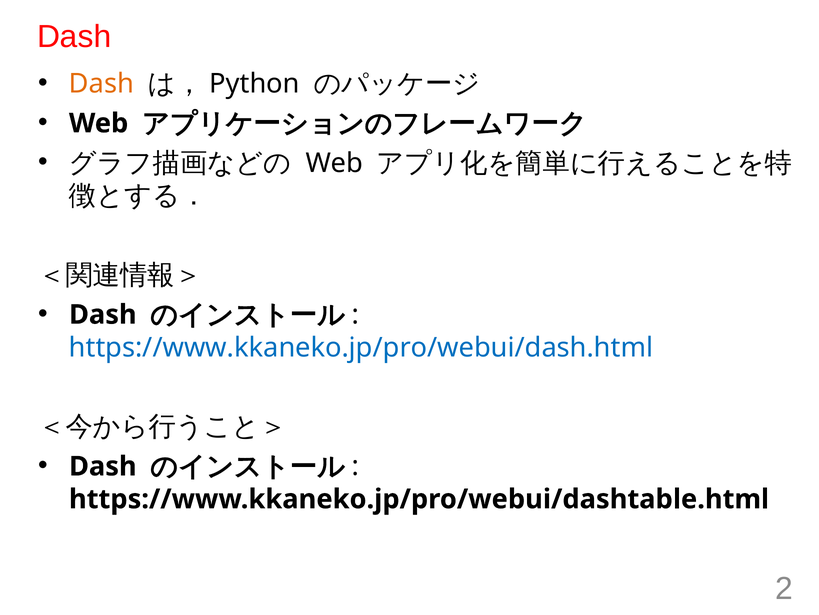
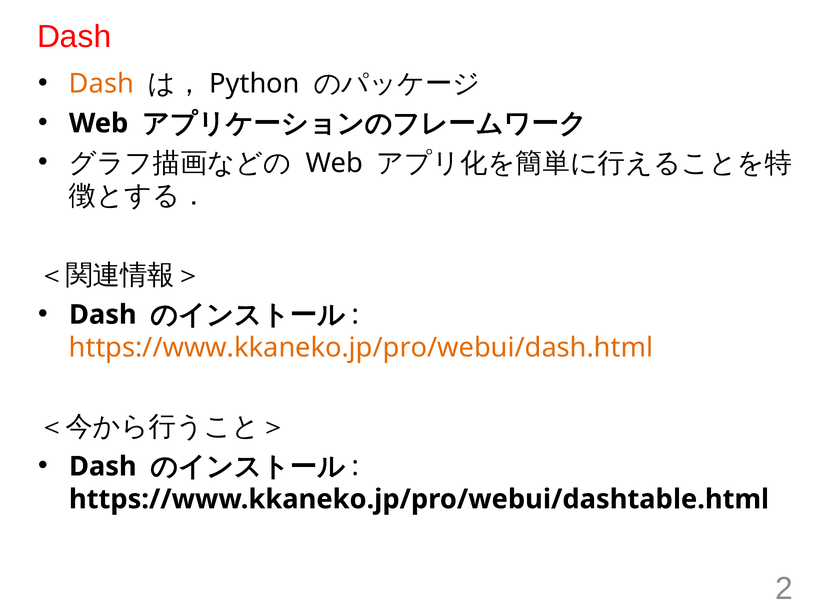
https://www.kkaneko.jp/pro/webui/dash.html colour: blue -> orange (361, 347)
